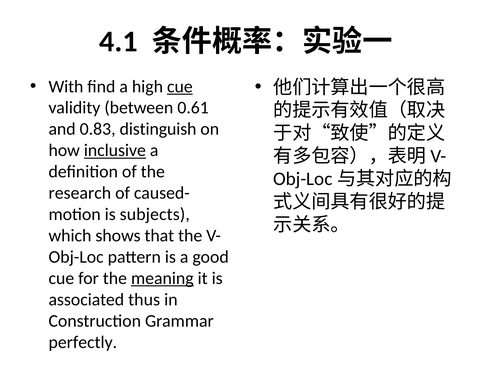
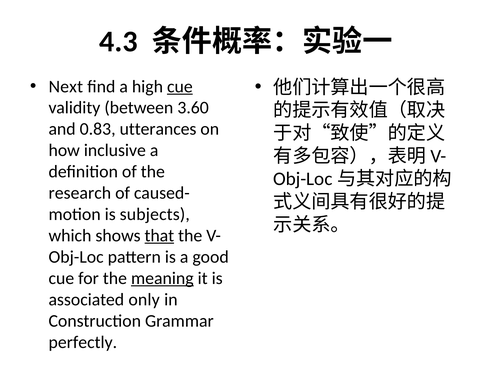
4.1: 4.1 -> 4.3 (119, 42)
With: With -> Next (66, 86)
0.61: 0.61 -> 3.60 (193, 108)
distinguish: distinguish -> utterances (158, 129)
inclusive underline: present -> none (115, 150)
that underline: none -> present (159, 236)
thus: thus -> only (144, 300)
